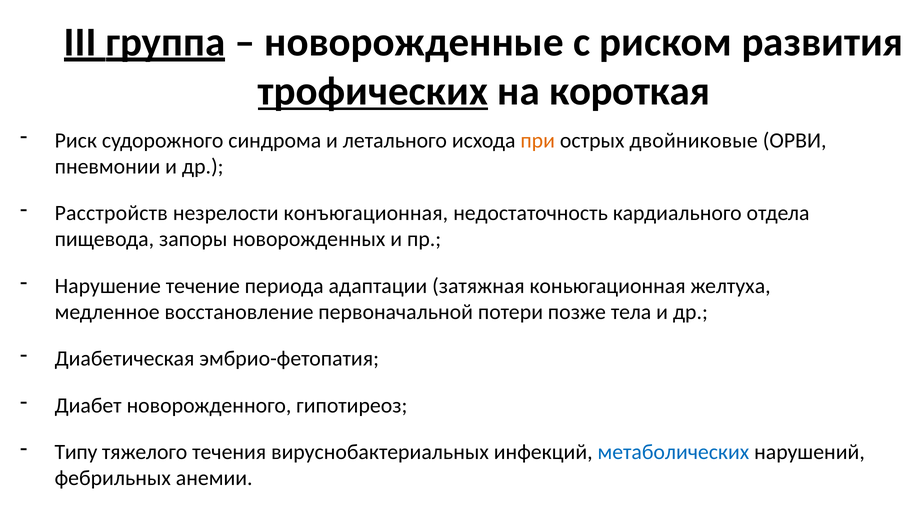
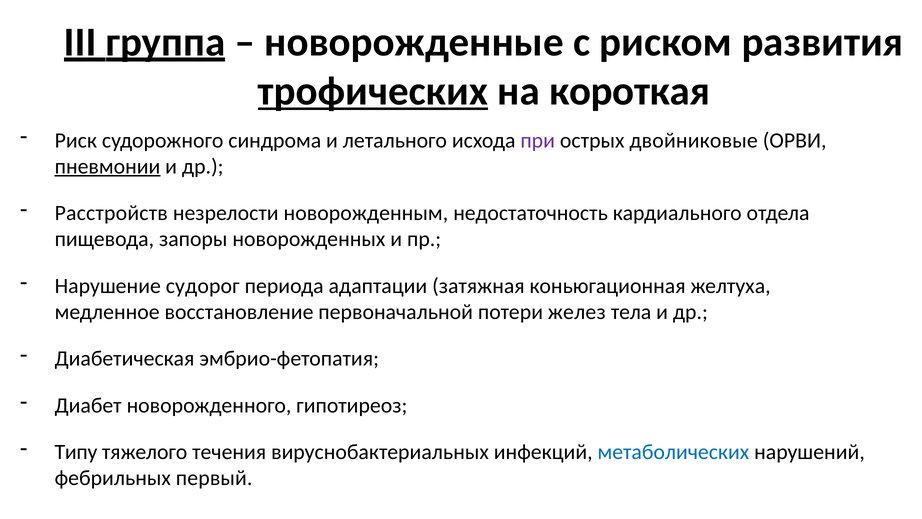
при colour: orange -> purple (538, 140)
пневмонии underline: none -> present (108, 166)
конъюгационная: конъюгационная -> новорожденным (366, 213)
течение: течение -> судорог (203, 286)
позже: позже -> желез (577, 312)
анемии: анемии -> первый (214, 478)
